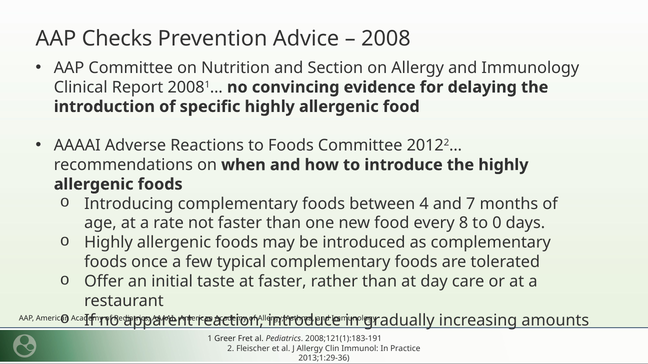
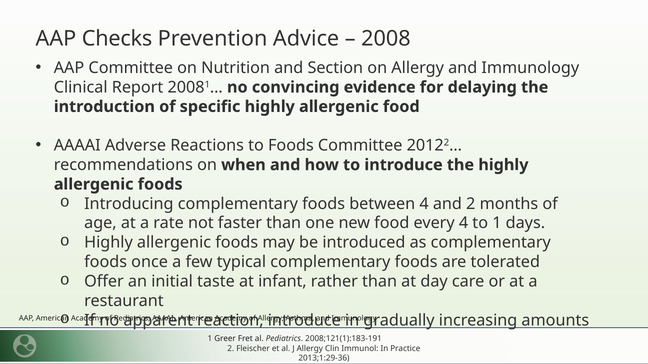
and 7: 7 -> 2 (471, 204)
every 8: 8 -> 4 (464, 223)
to 0: 0 -> 1 (497, 223)
at faster: faster -> infant (282, 282)
